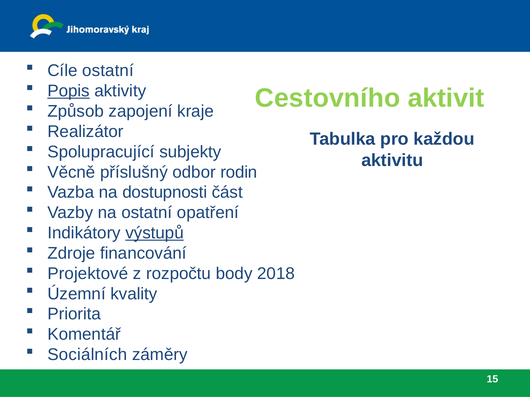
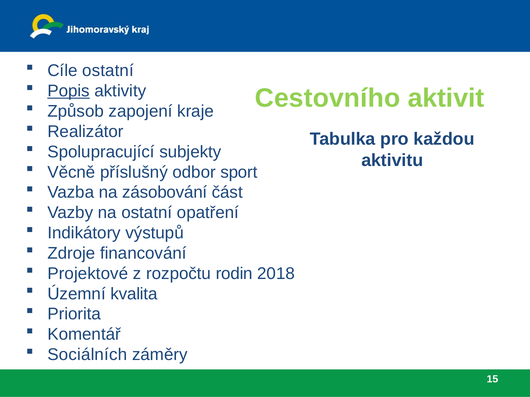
rodin: rodin -> sport (239, 172)
dostupnosti: dostupnosti -> zásobování (165, 193)
výstupů underline: present -> none (155, 233)
body: body -> rodin (234, 274)
kvality: kvality -> kvalita (134, 294)
